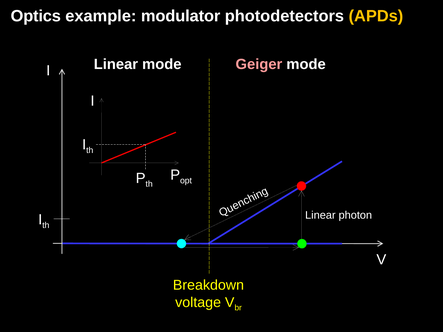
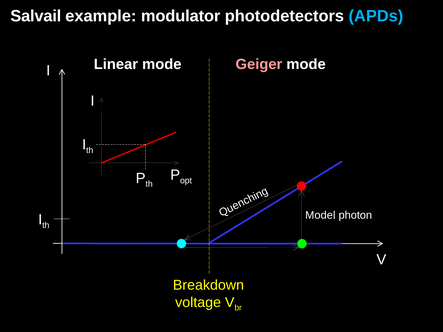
Optics: Optics -> Salvail (36, 16)
APDs colour: yellow -> light blue (376, 16)
Linear: Linear -> Model (320, 215)
